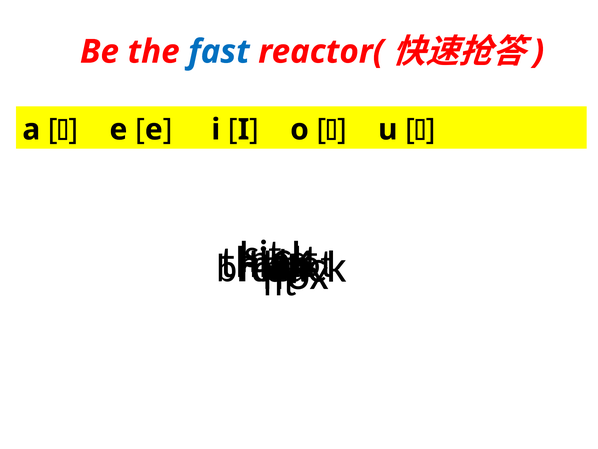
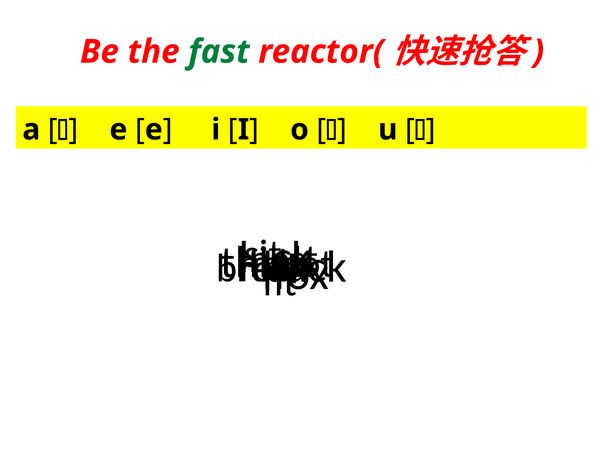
fast colour: blue -> green (219, 52)
